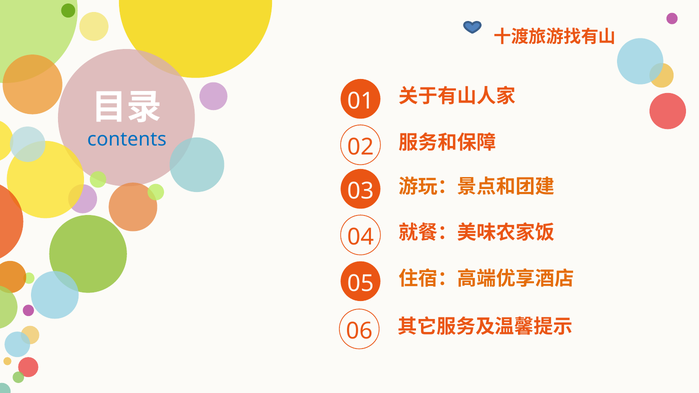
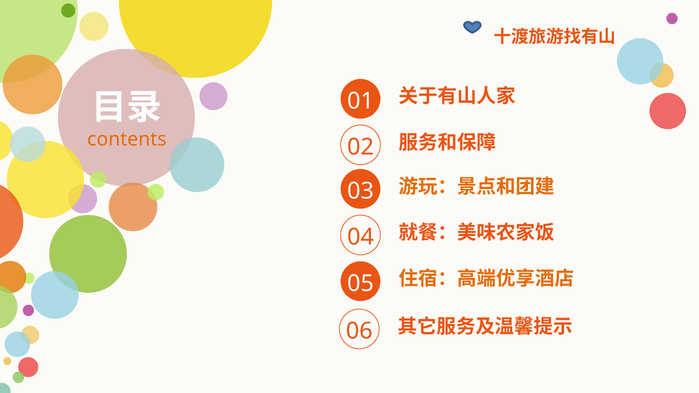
contents colour: blue -> orange (127, 139)
